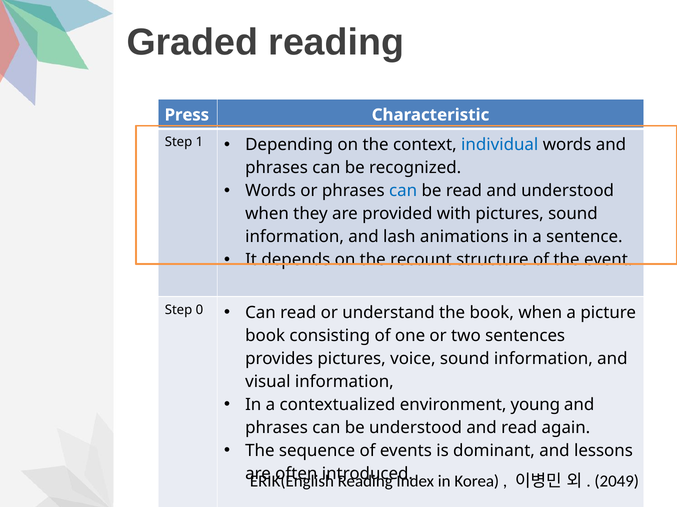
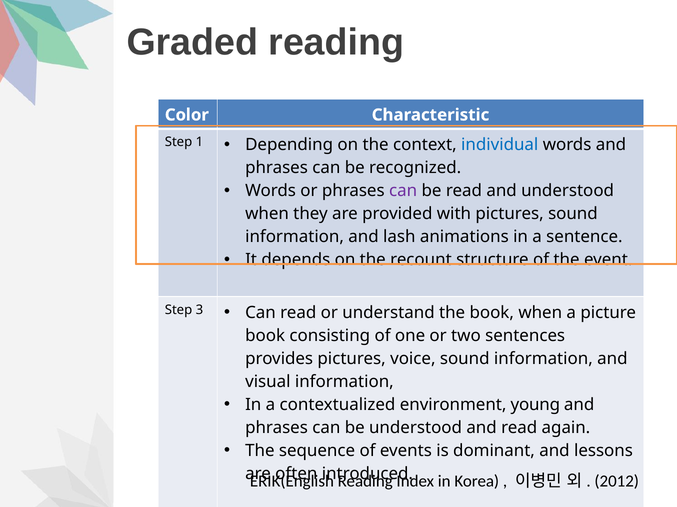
Press: Press -> Color (187, 115)
can colour: blue -> purple (403, 191)
0: 0 -> 3 (199, 310)
2049: 2049 -> 2012 (617, 482)
